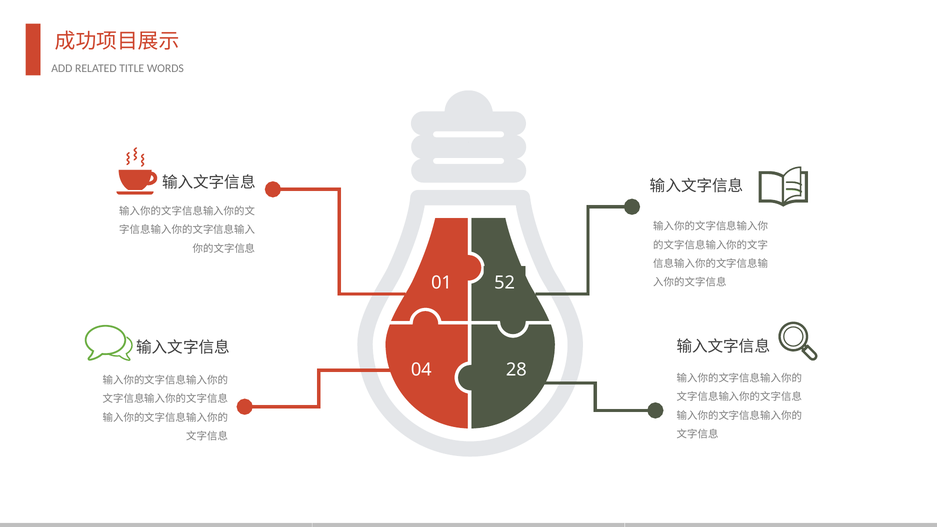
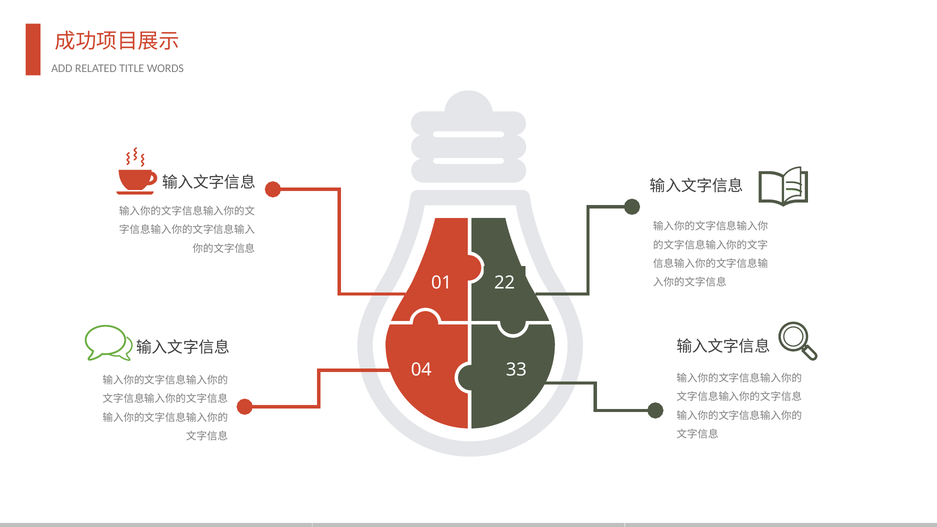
52: 52 -> 22 (505, 283)
28: 28 -> 33 (516, 370)
